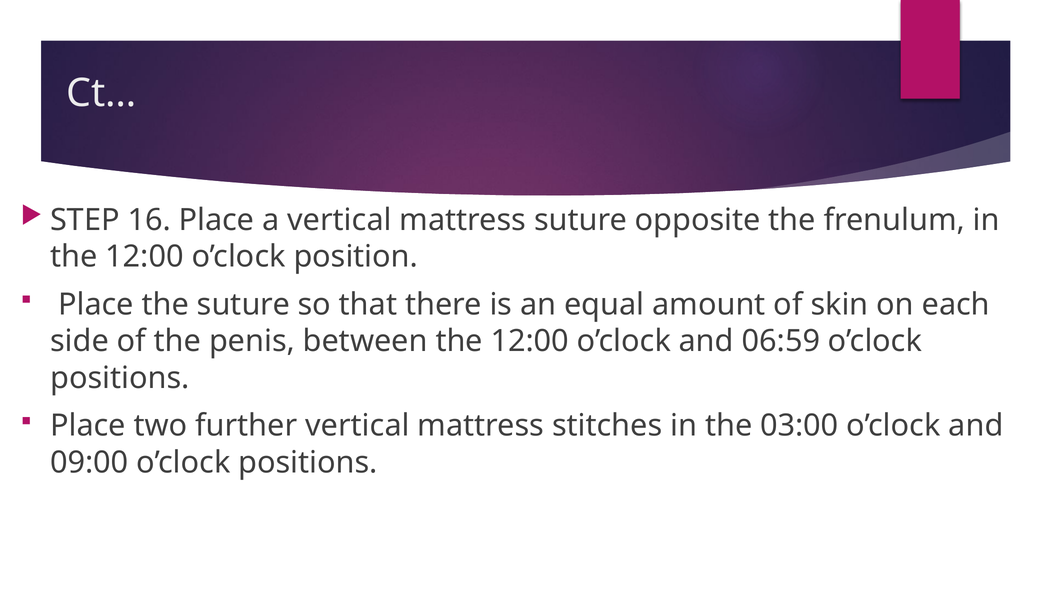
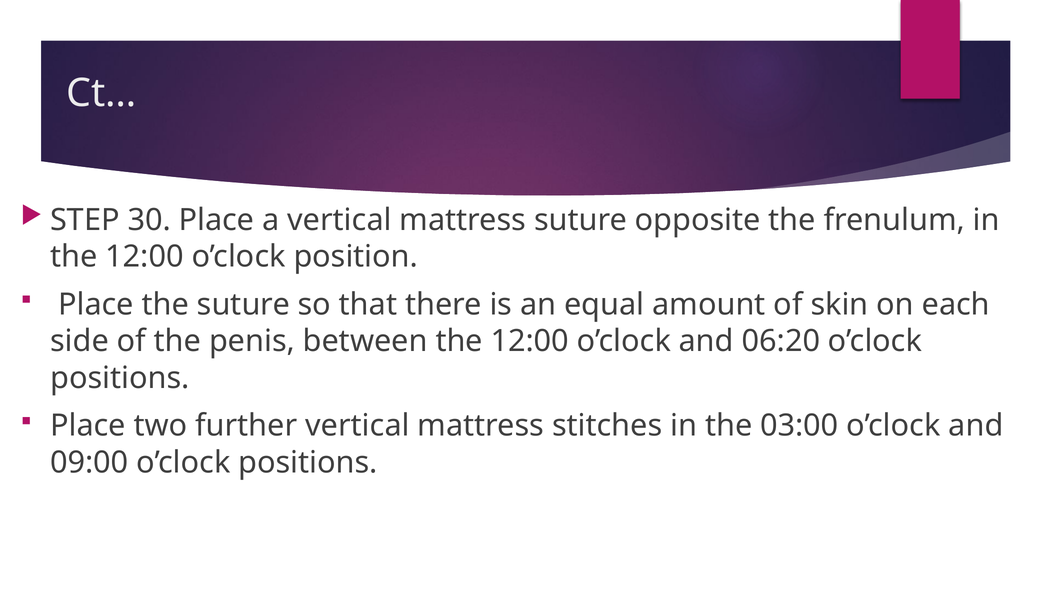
16: 16 -> 30 (149, 220)
06:59: 06:59 -> 06:20 (781, 341)
